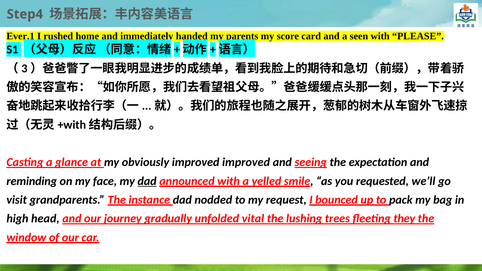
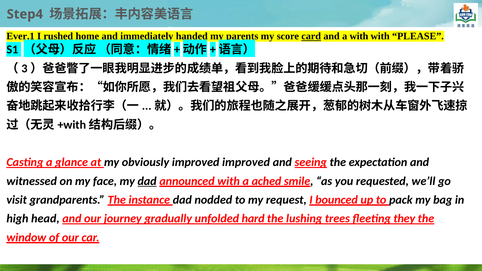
card underline: none -> present (311, 36)
a seen: seen -> with (359, 36)
reminding: reminding -> witnessed (32, 181)
yelled: yelled -> ached (266, 181)
vital: vital -> hard (253, 219)
